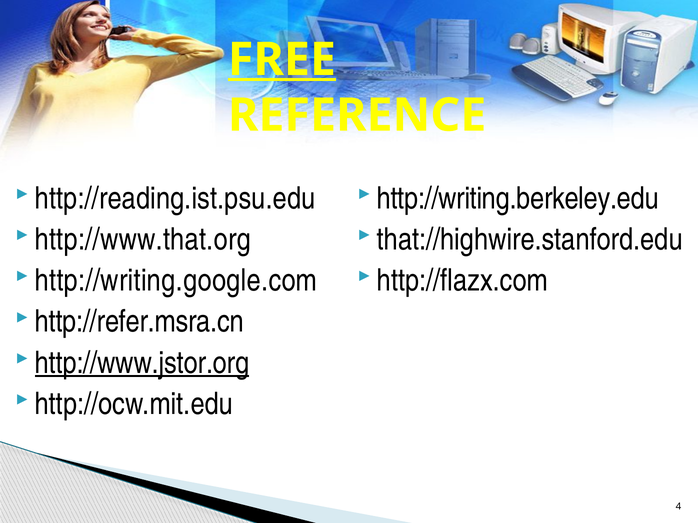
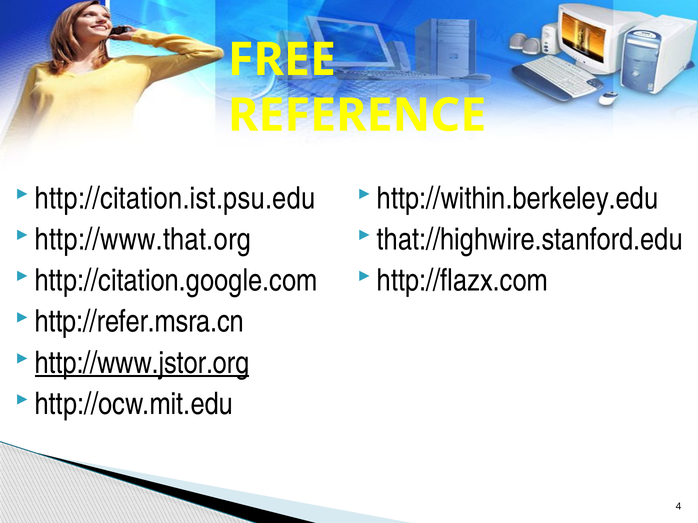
FREE underline: present -> none (282, 60)
http://reading.ist.psu.edu: http://reading.ist.psu.edu -> http://citation.ist.psu.edu (175, 199)
http://writing.berkeley.edu: http://writing.berkeley.edu -> http://within.berkeley.edu (518, 199)
http://writing.google.com: http://writing.google.com -> http://citation.google.com (176, 281)
